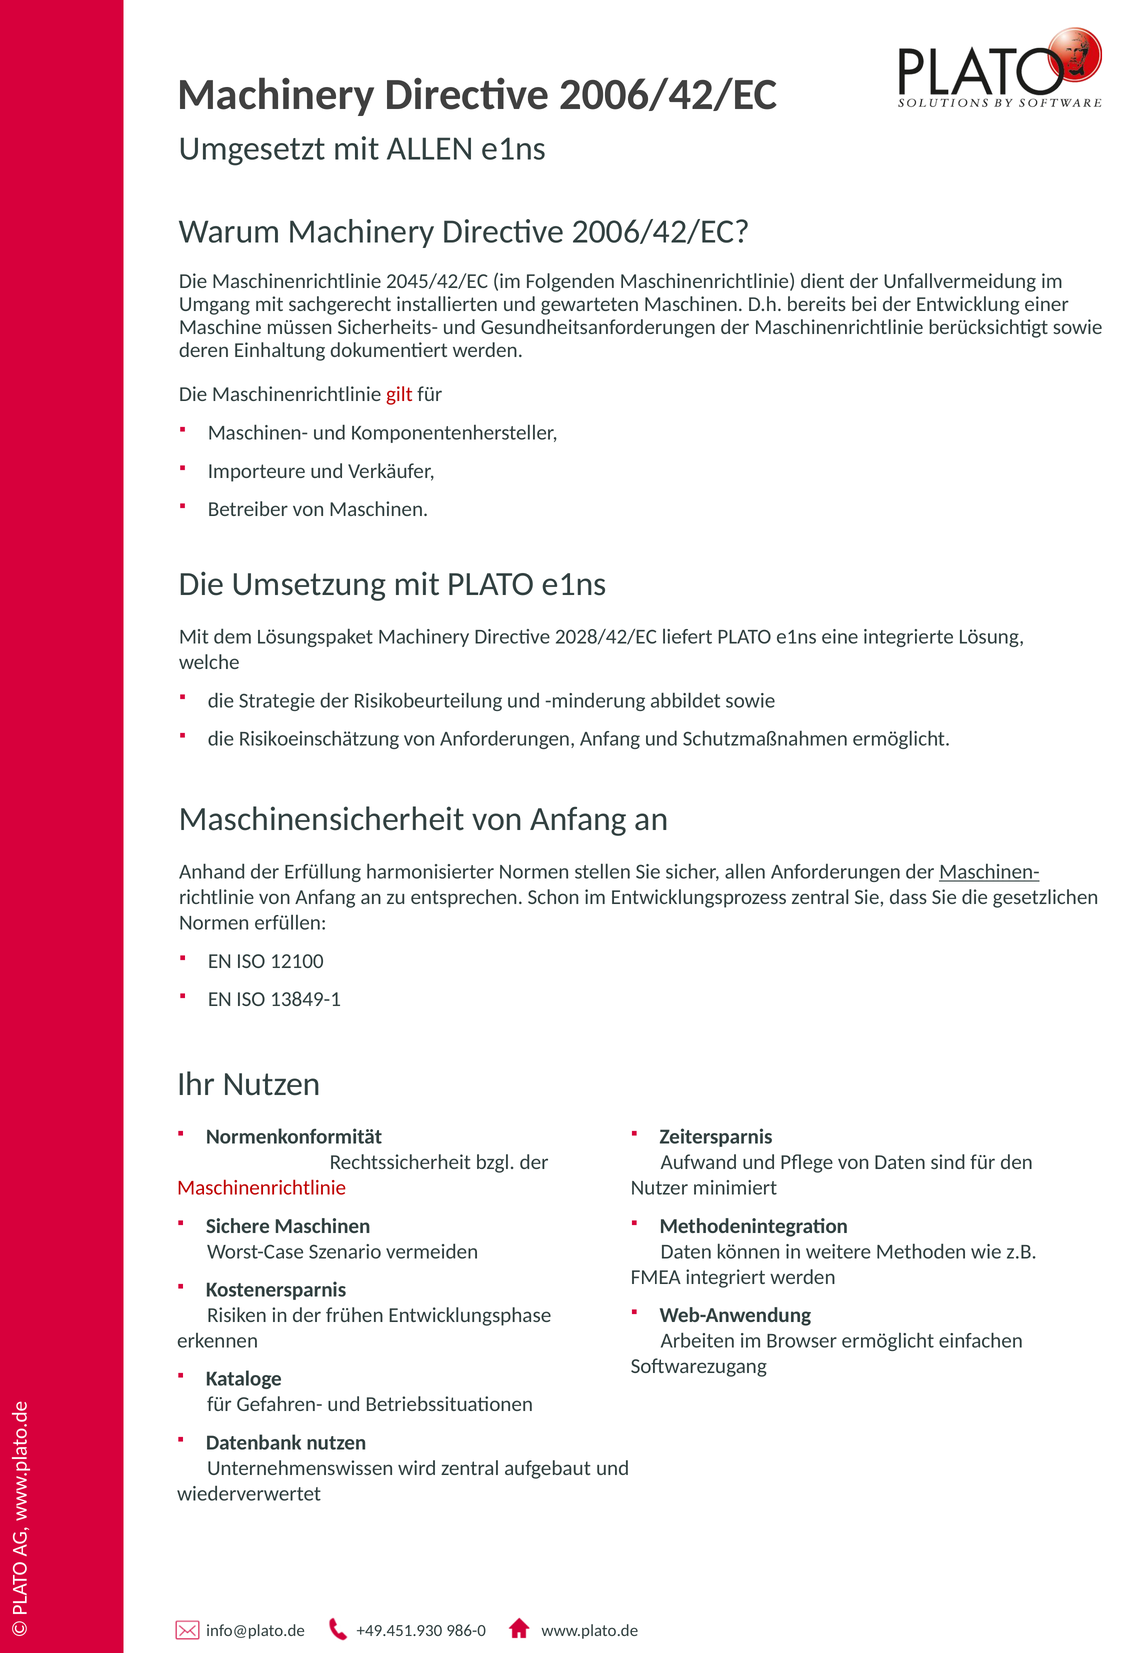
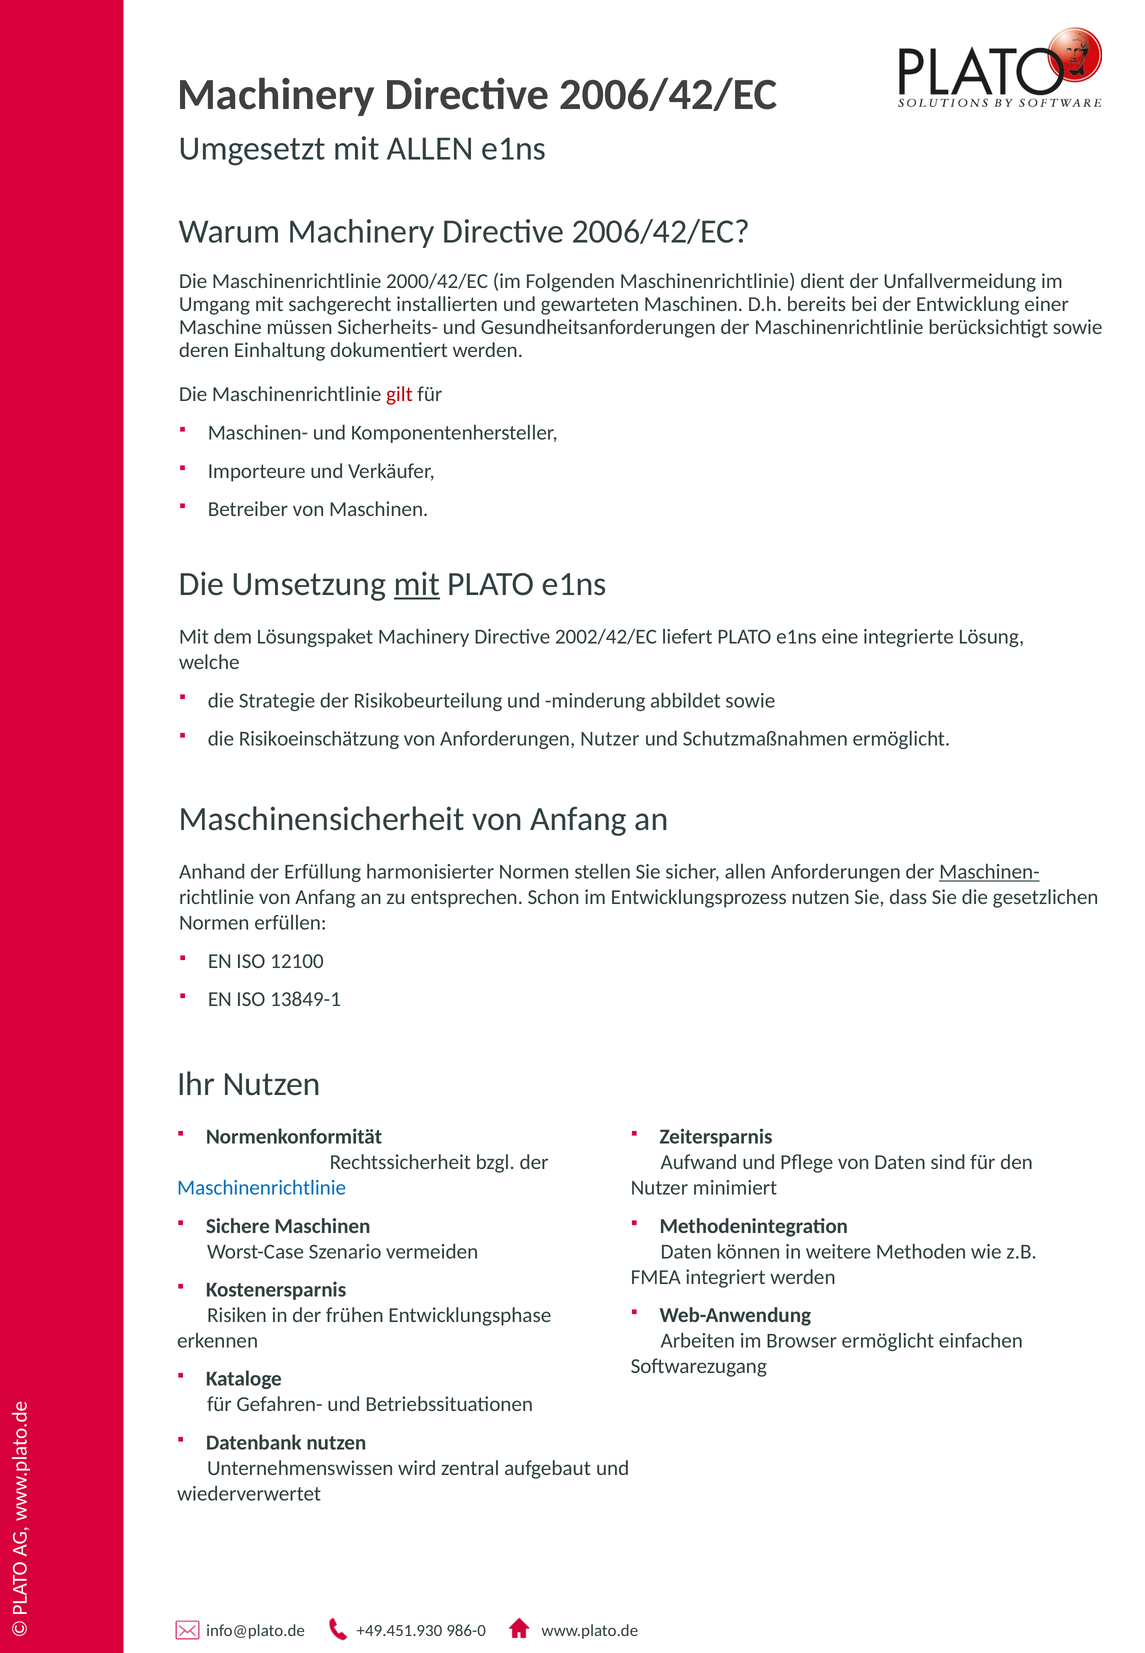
2045/42/EC: 2045/42/EC -> 2000/42/EC (437, 282)
mit underline: none -> present (417, 584)
2028/42/EC: 2028/42/EC -> 2002/42/EC (606, 637)
Anforderungen Anfang: Anfang -> Nutzer (610, 739)
Entwicklungsprozess zentral: zentral -> nutzen (821, 898)
Maschinenrichtlinie colour: red -> blue (262, 1189)
